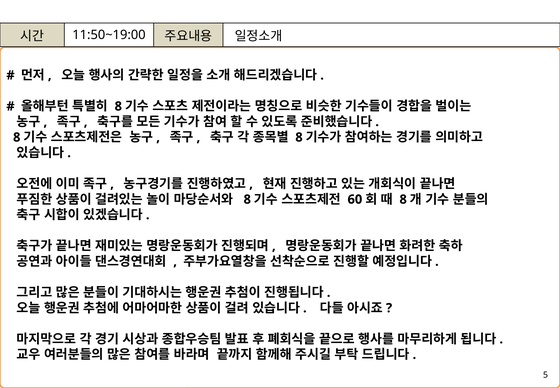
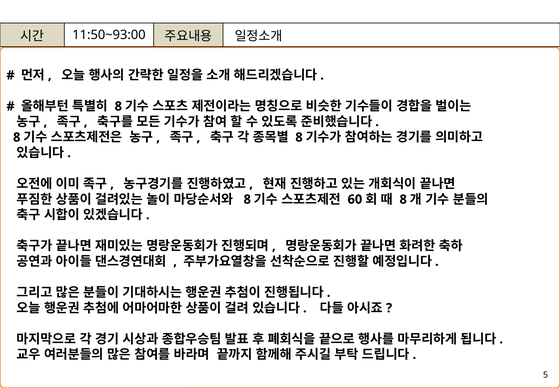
11:50~19:00: 11:50~19:00 -> 11:50~93:00 (109, 35)
